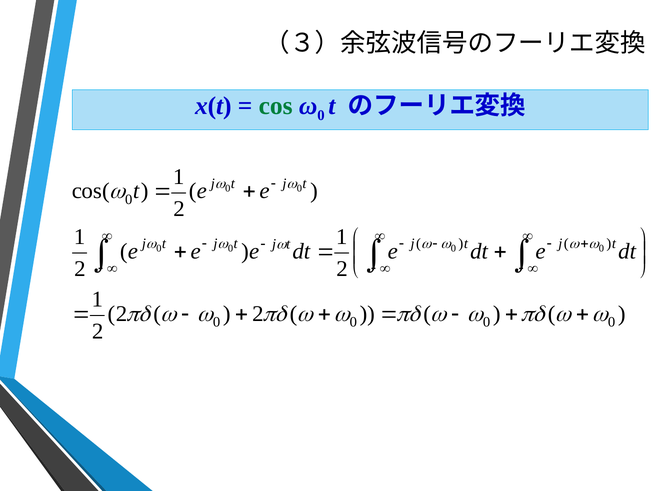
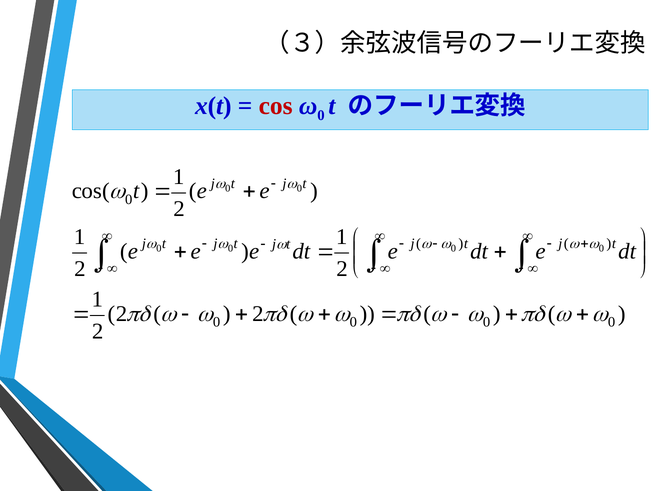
cos colour: green -> red (276, 106)
